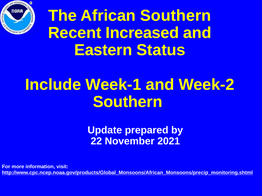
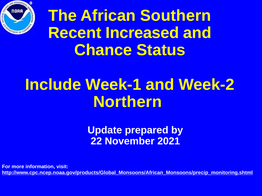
Eastern: Eastern -> Chance (103, 50)
Southern: Southern -> Northern (128, 102)
